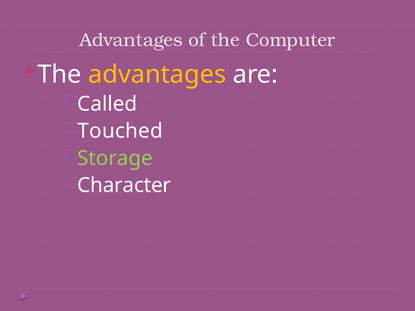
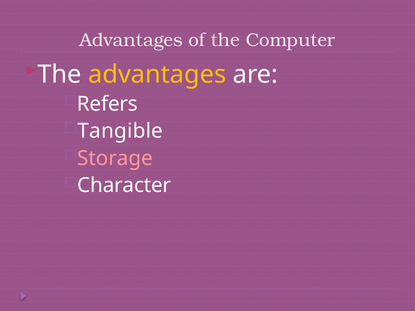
Called: Called -> Refers (107, 104)
Touched: Touched -> Tangible (120, 131)
Storage colour: light green -> pink (115, 158)
